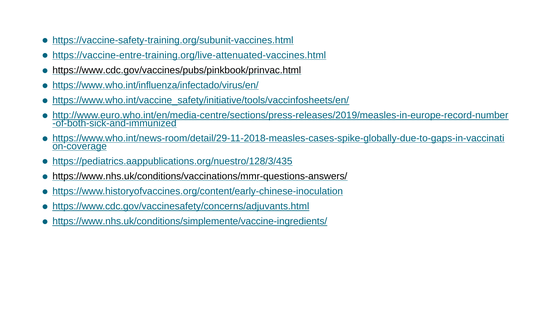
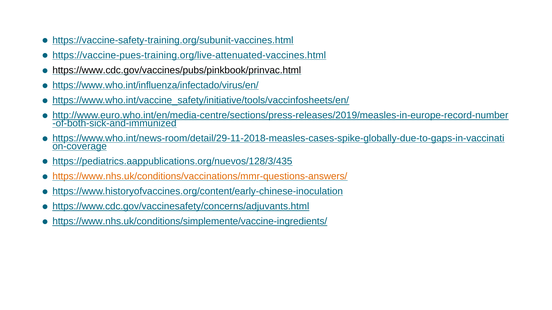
https://vaccine-entre-training.org/live-attenuated-vaccines.html: https://vaccine-entre-training.org/live-attenuated-vaccines.html -> https://vaccine-pues-training.org/live-attenuated-vaccines.html (189, 55)
https://pediatrics.aappublications.org/nuestro/128/3/435: https://pediatrics.aappublications.org/nuestro/128/3/435 -> https://pediatrics.aappublications.org/nuevos/128/3/435 (172, 161)
https://www.nhs.uk/conditions/vaccinations/mmr-questions-answers/ colour: black -> orange (200, 176)
